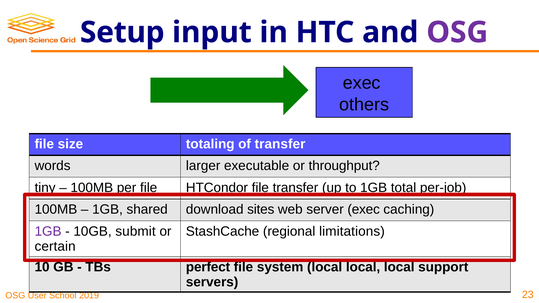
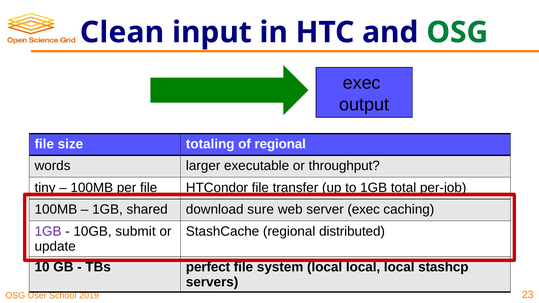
Setup: Setup -> Clean (122, 32)
OSG colour: purple -> green (457, 32)
others: others -> output (364, 104)
of transfer: transfer -> regional (280, 144)
sites: sites -> sure (261, 210)
limitations: limitations -> distributed (352, 232)
certain: certain -> update (55, 247)
support: support -> stashcp (443, 267)
